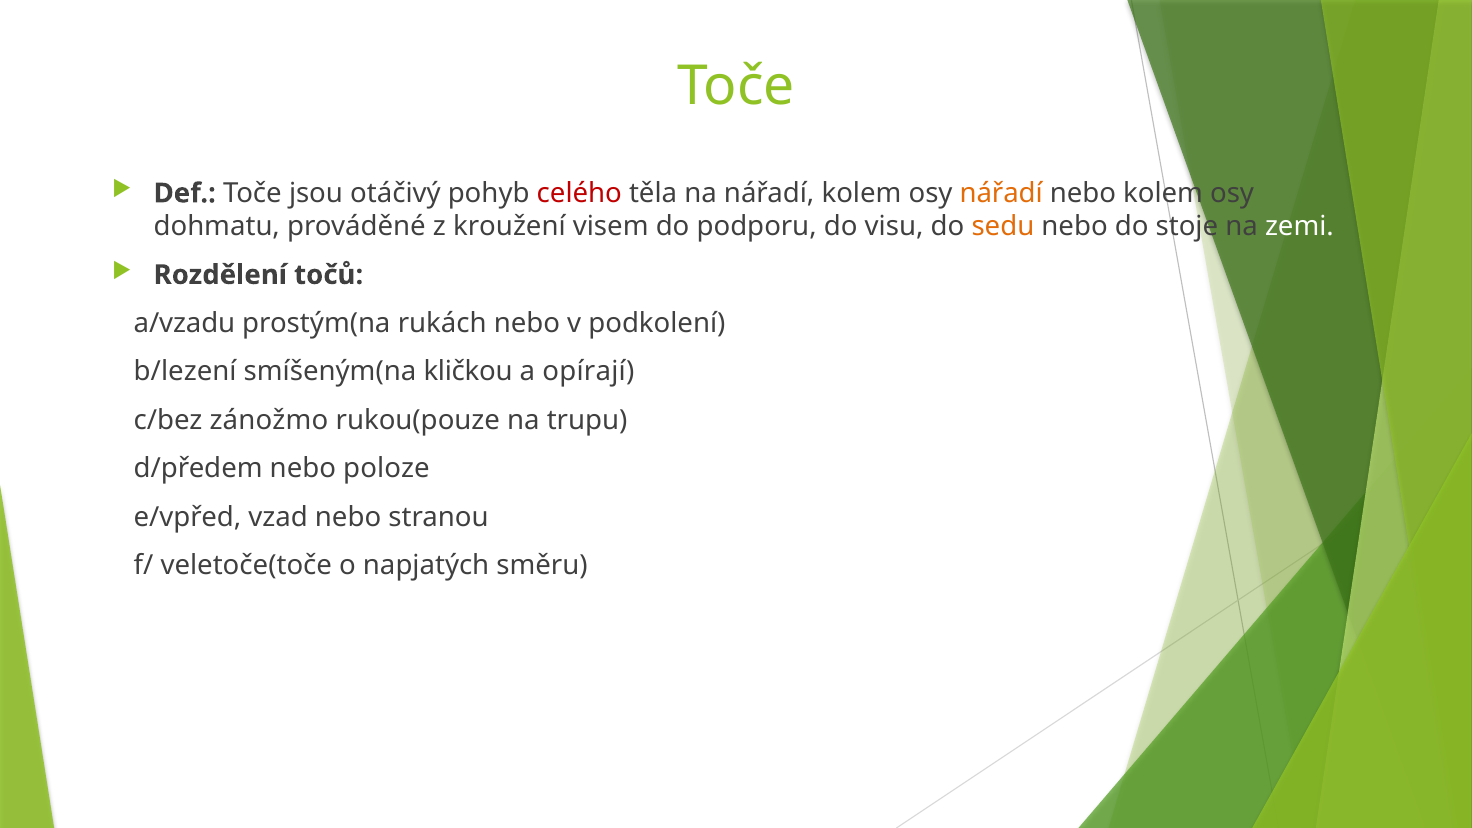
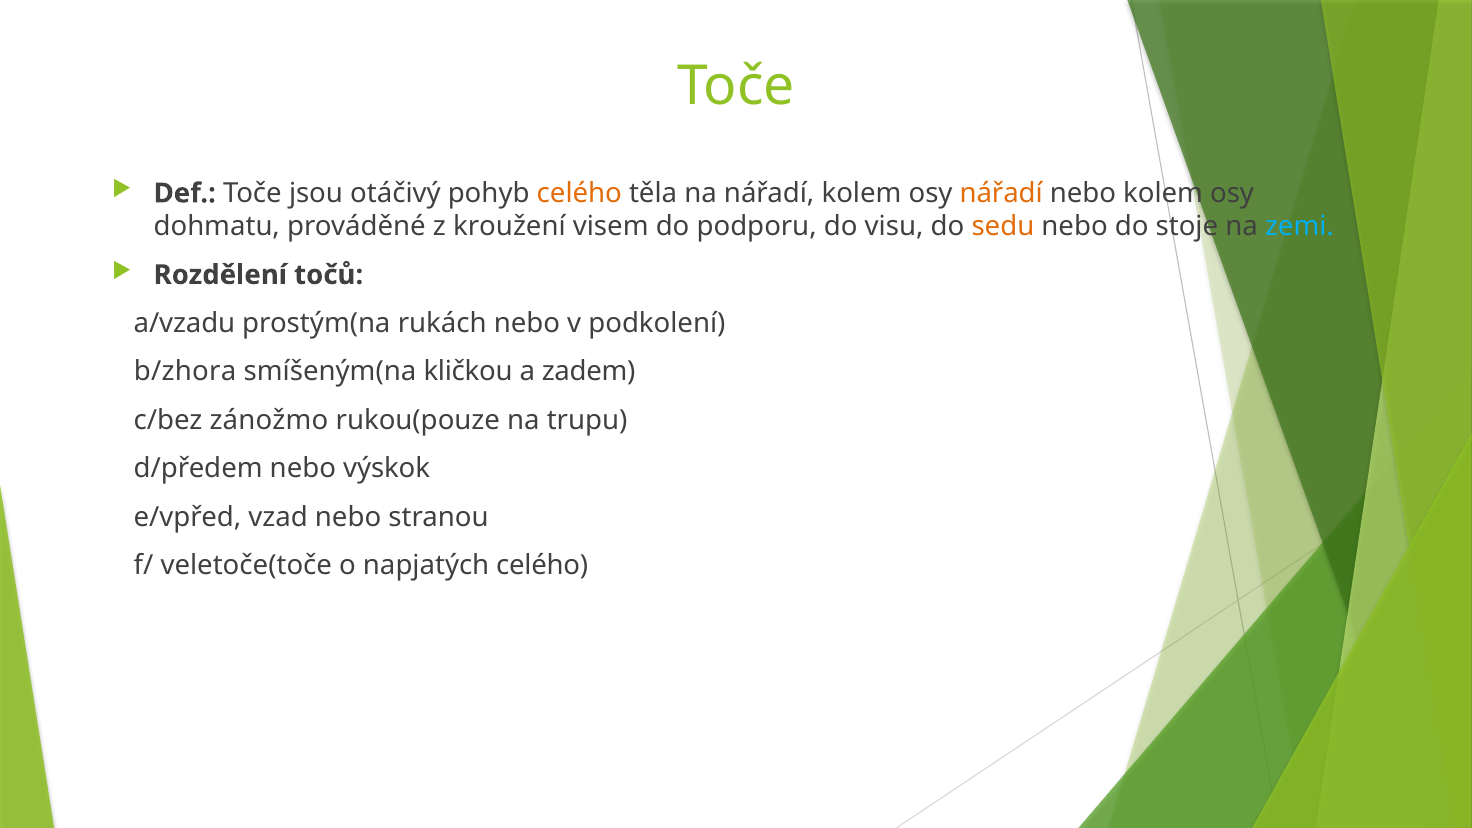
celého colour: red -> orange (579, 193)
zemi colour: white -> light blue (1299, 226)
b/lezení: b/lezení -> b/zhora (185, 372)
opírají: opírají -> zadem (589, 372)
poloze: poloze -> výskok (387, 469)
napjatých směru: směru -> celého (542, 566)
